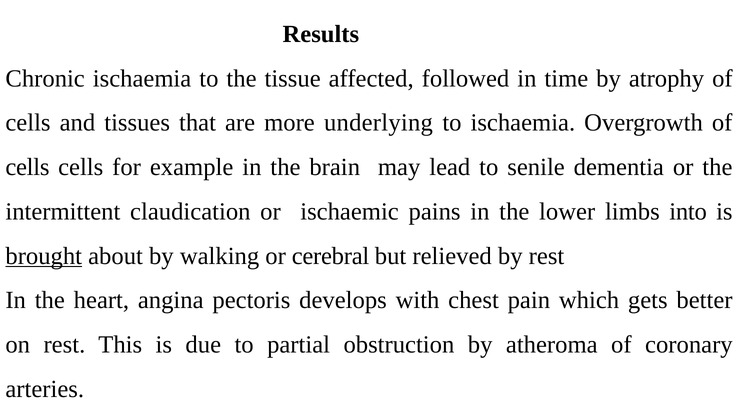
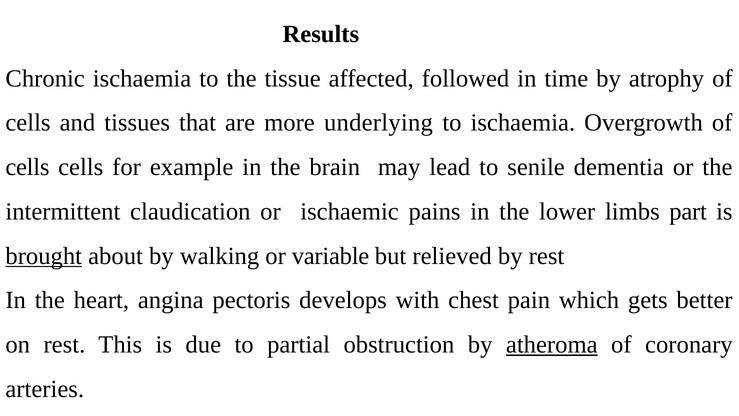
into: into -> part (688, 211)
cerebral: cerebral -> variable (331, 256)
atheroma underline: none -> present (552, 344)
